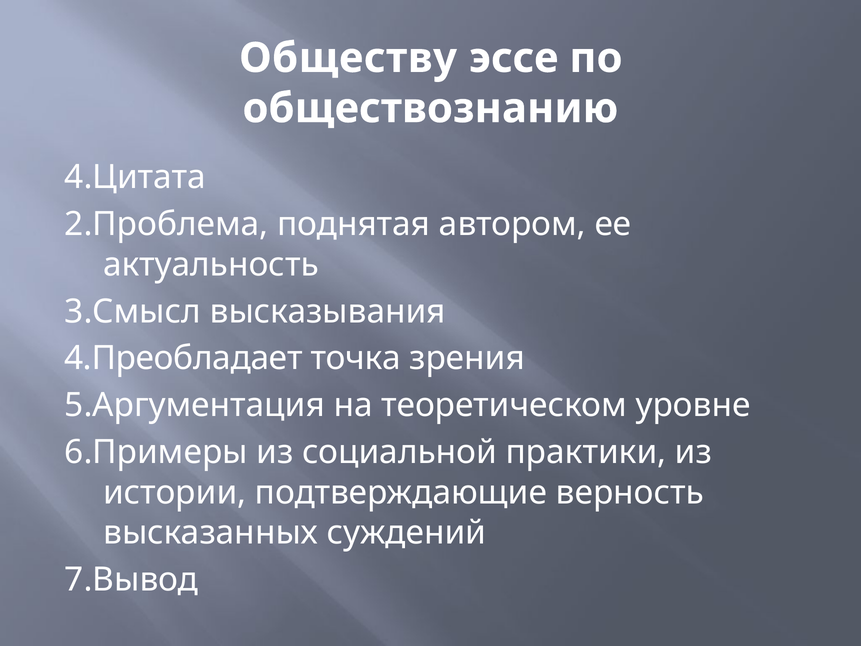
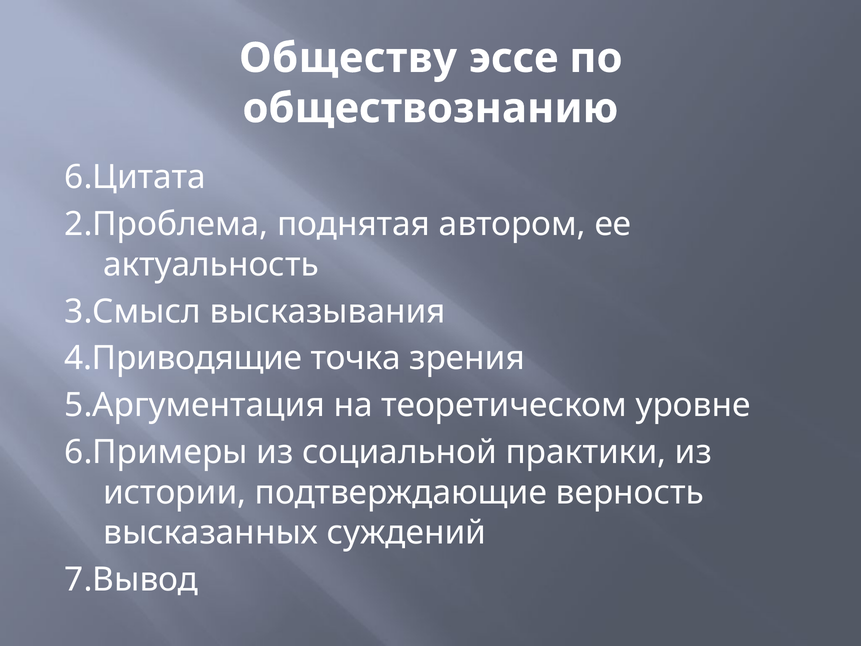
4.Цитата: 4.Цитата -> 6.Цитата (135, 177)
4.Преобладает: 4.Преобладает -> 4.Приводящие (183, 358)
